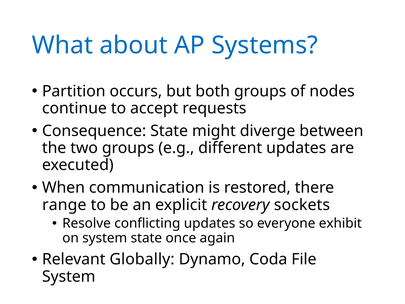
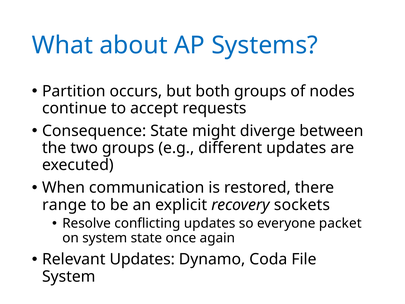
exhibit: exhibit -> packet (340, 223)
Relevant Globally: Globally -> Updates (142, 259)
